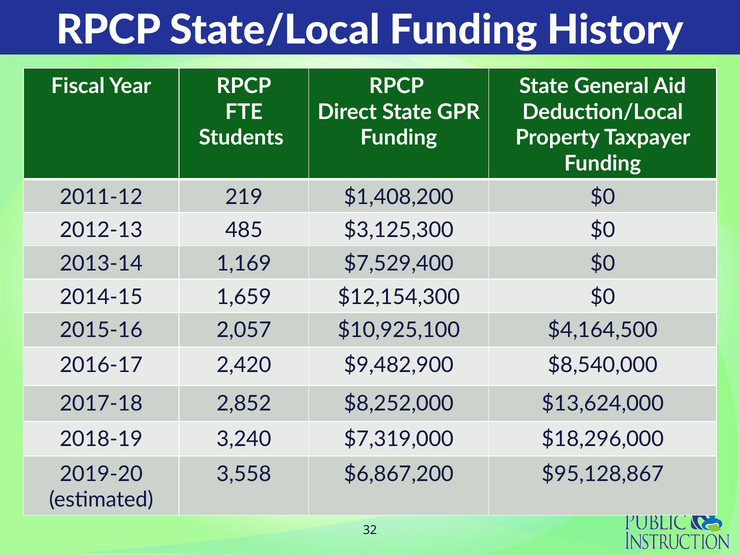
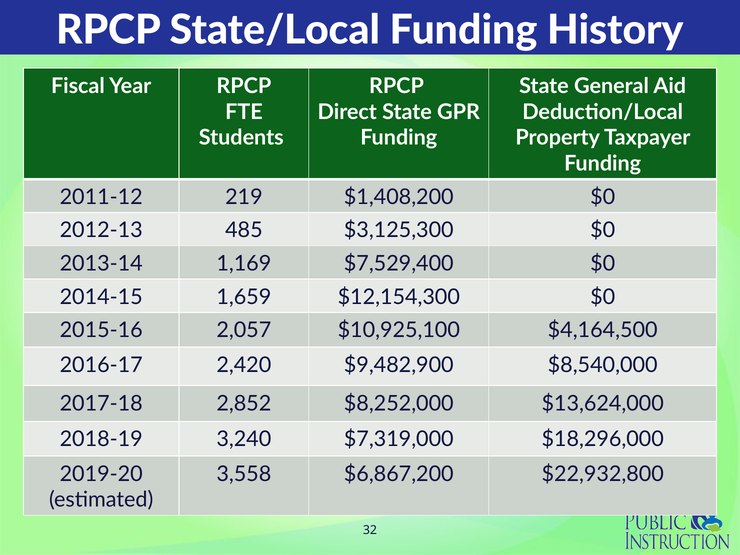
$95,128,867: $95,128,867 -> $22,932,800 (603, 474)
